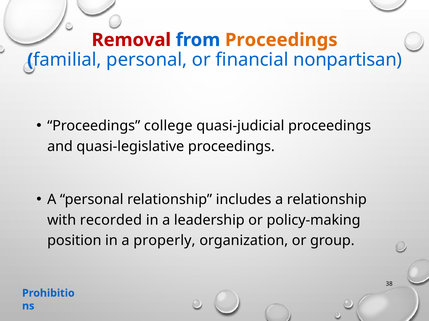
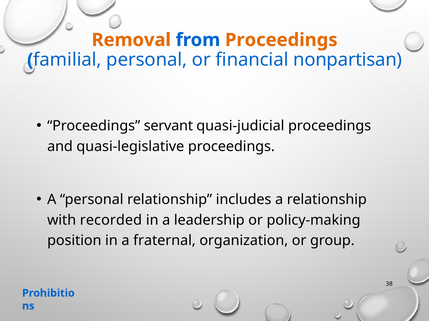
Removal colour: red -> orange (131, 40)
college: college -> servant (168, 126)
properly: properly -> fraternal (164, 241)
